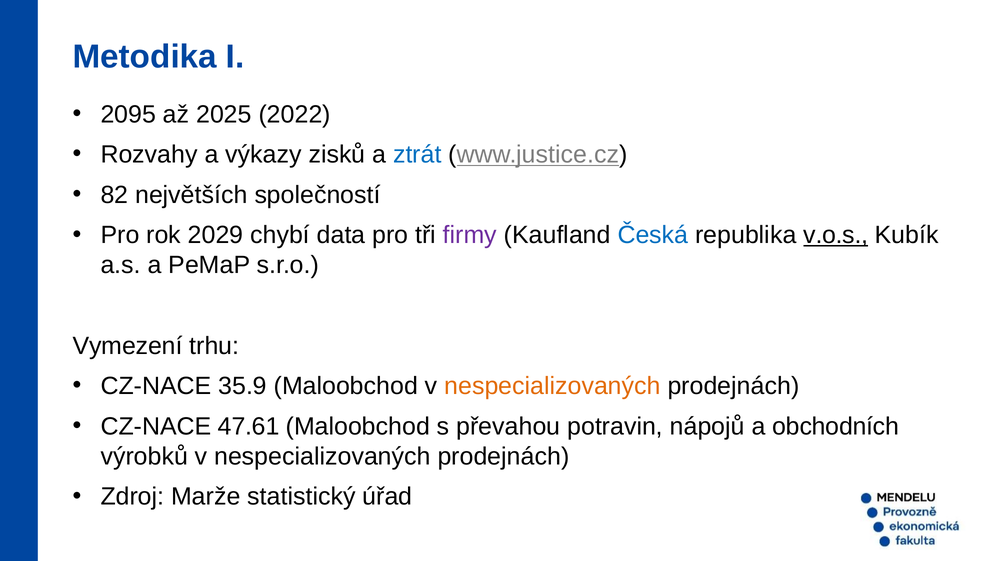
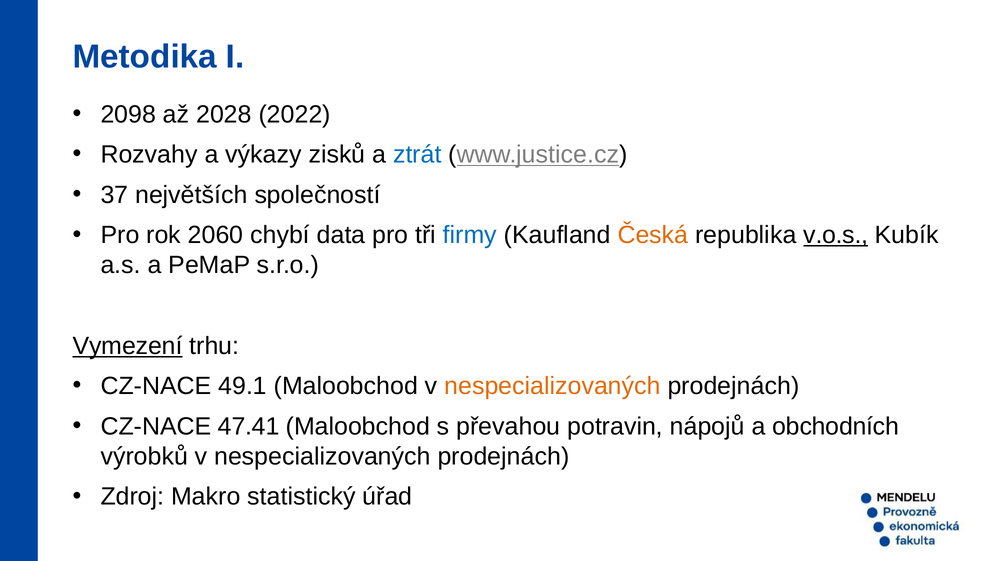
2095: 2095 -> 2098 (128, 114)
2025: 2025 -> 2028 (224, 114)
82: 82 -> 37 (114, 195)
2029: 2029 -> 2060 (216, 235)
firmy colour: purple -> blue (470, 235)
Česká colour: blue -> orange (653, 235)
Vymezení underline: none -> present (128, 346)
35.9: 35.9 -> 49.1 (243, 386)
47.61: 47.61 -> 47.41 (249, 427)
Marže: Marže -> Makro (206, 497)
